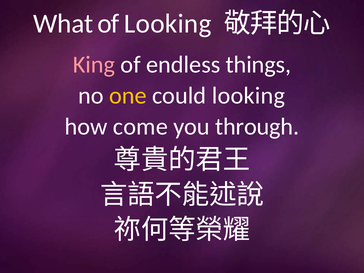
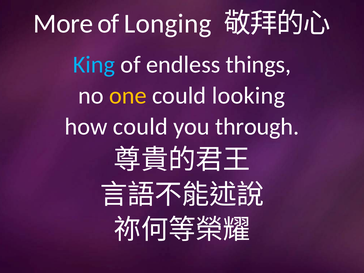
What: What -> More (63, 24)
of Looking: Looking -> Longing (168, 24)
King colour: pink -> light blue (94, 65)
how come: come -> could (140, 127)
